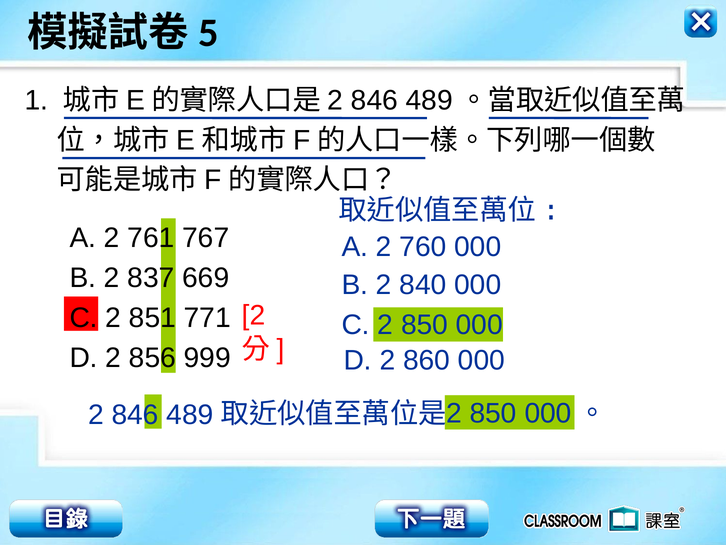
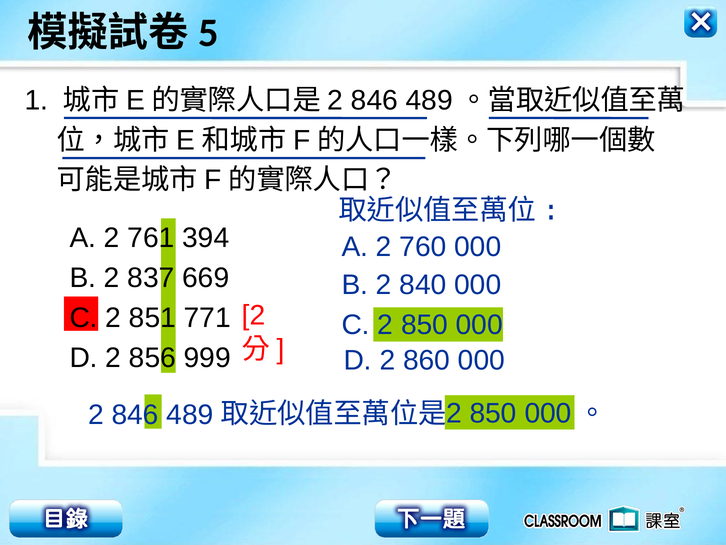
767: 767 -> 394 (206, 238)
